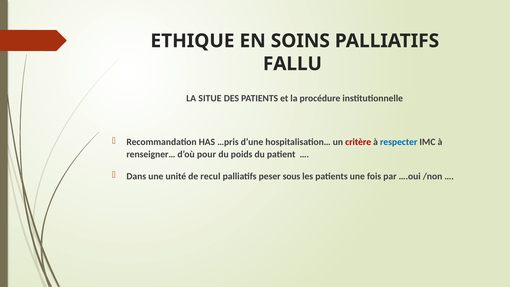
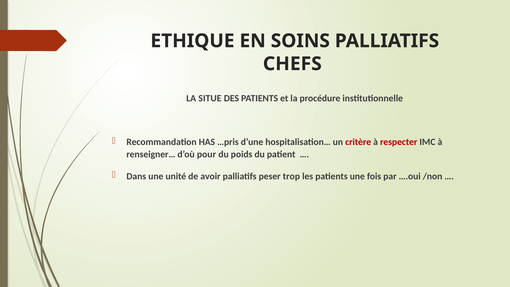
FALLU: FALLU -> CHEFS (292, 64)
respecter colour: blue -> red (399, 142)
recul: recul -> avoir (210, 176)
sous: sous -> trop (291, 176)
